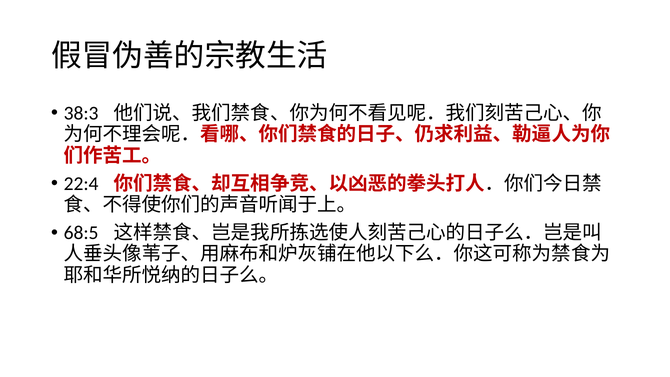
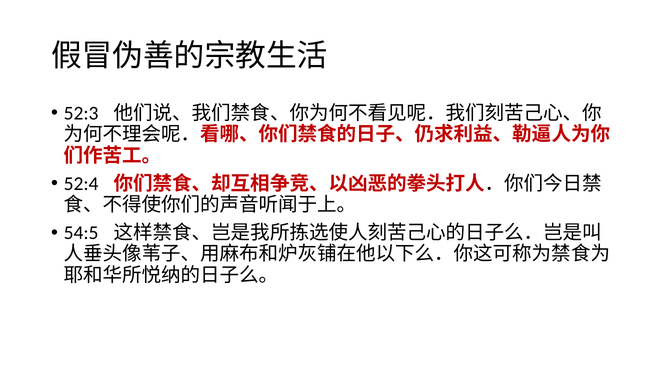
38:3: 38:3 -> 52:3 (81, 113)
22:4: 22:4 -> 52:4 (81, 184)
68:5: 68:5 -> 54:5 (81, 233)
